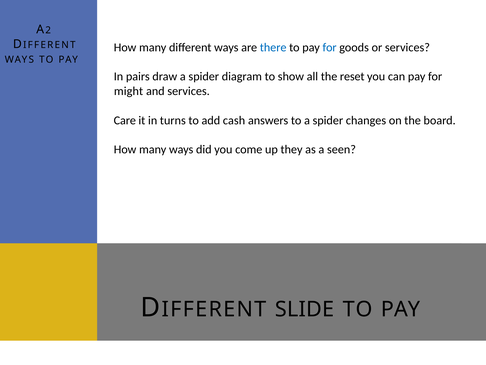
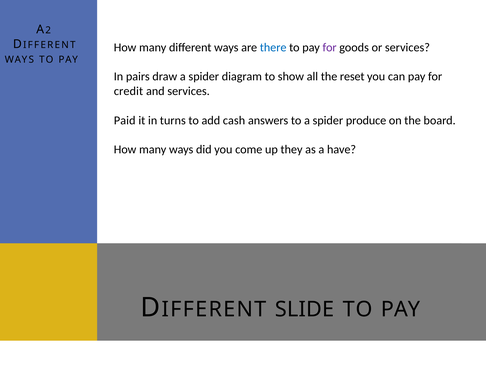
for colour: blue -> purple (330, 47)
might: might -> credit (129, 91)
Care: Care -> Paid (125, 120)
changes: changes -> produce (366, 120)
seen: seen -> have (342, 149)
